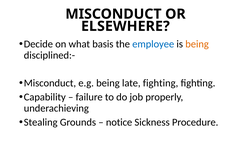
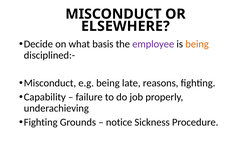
employee colour: blue -> purple (153, 44)
late fighting: fighting -> reasons (161, 83)
Stealing: Stealing -> Fighting (41, 122)
